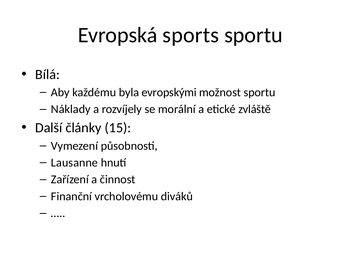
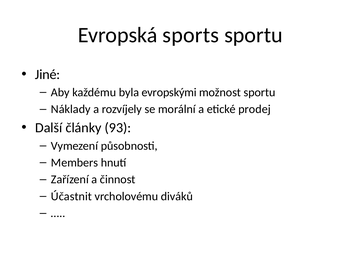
Bílá: Bílá -> Jiné (48, 74)
zvláště: zvláště -> prodej (255, 109)
15: 15 -> 93 (118, 128)
Lausanne: Lausanne -> Members (75, 162)
Finanční: Finanční -> Účastnit (71, 196)
